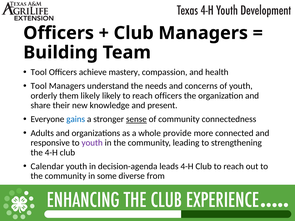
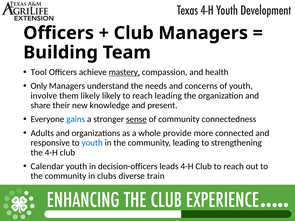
mastery underline: none -> present (124, 72)
Tool: Tool -> Only (39, 86)
orderly: orderly -> involve (44, 96)
reach officers: officers -> leading (168, 96)
youth colour: purple -> blue (92, 143)
decision-agenda: decision-agenda -> decision-officers (128, 166)
some: some -> clubs (107, 176)
from: from -> train (156, 176)
